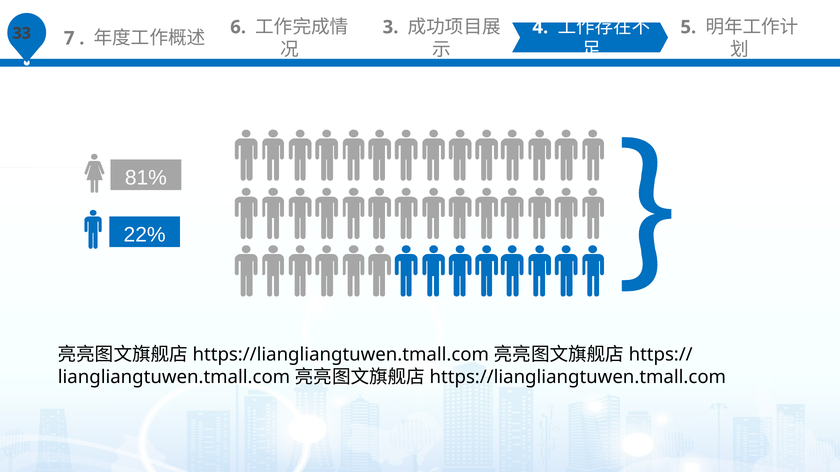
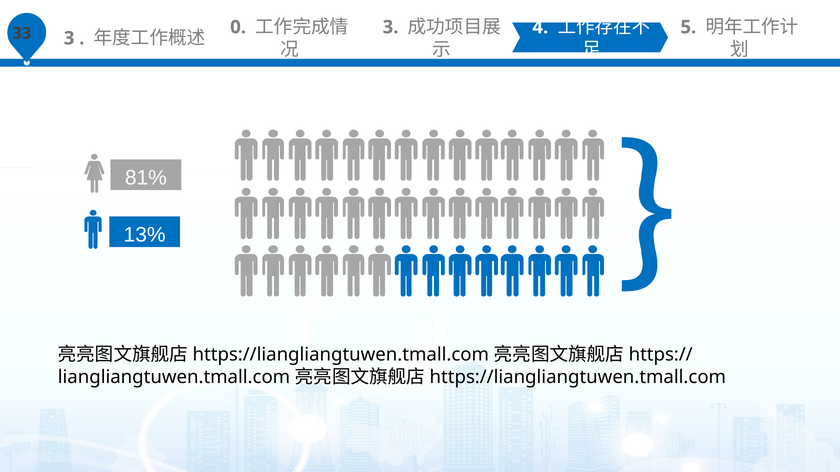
7: 7 -> 3 (69, 38)
6: 6 -> 0 (238, 27)
22%: 22% -> 13% (145, 235)
